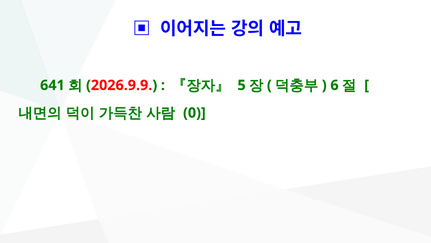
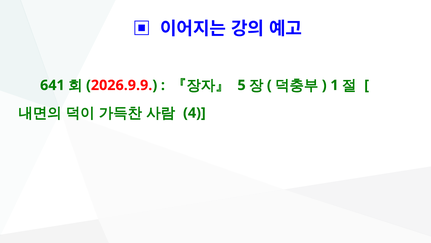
6: 6 -> 1 (334, 85)
0: 0 -> 4 (194, 113)
